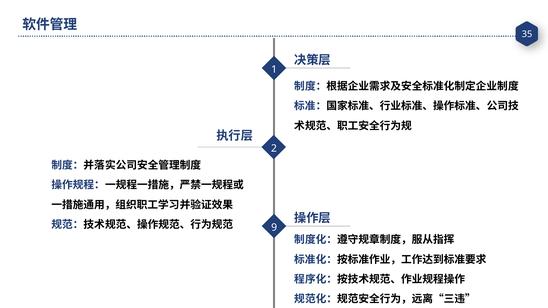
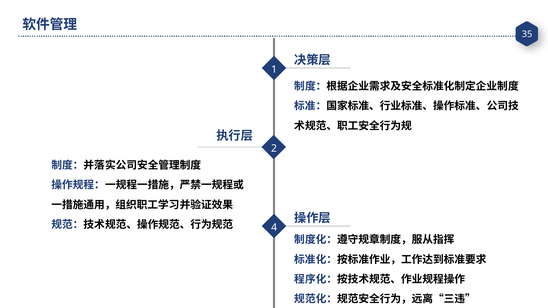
9: 9 -> 4 (274, 228)
